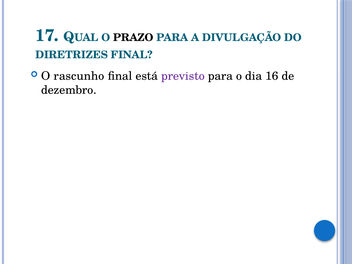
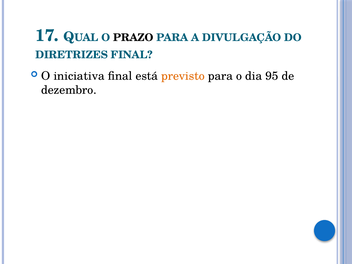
rascunho: rascunho -> iniciativa (79, 76)
previsto colour: purple -> orange (183, 76)
16: 16 -> 95 (272, 76)
